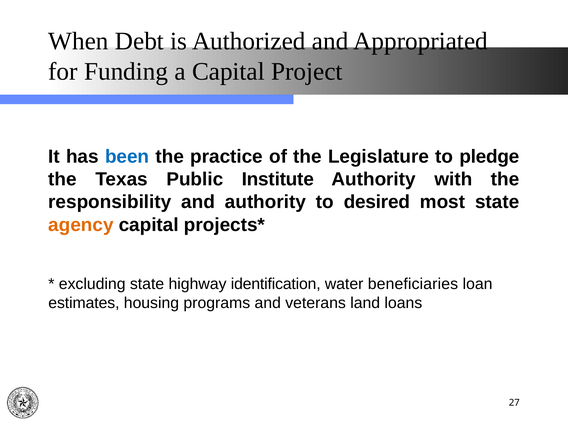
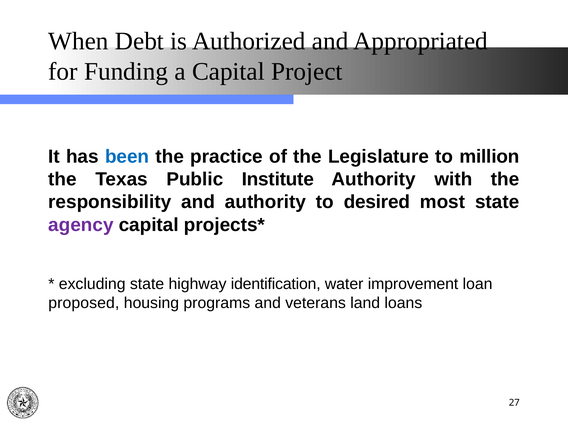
pledge: pledge -> million (489, 157)
agency colour: orange -> purple (81, 225)
beneficiaries: beneficiaries -> improvement (413, 284)
estimates: estimates -> proposed (84, 303)
